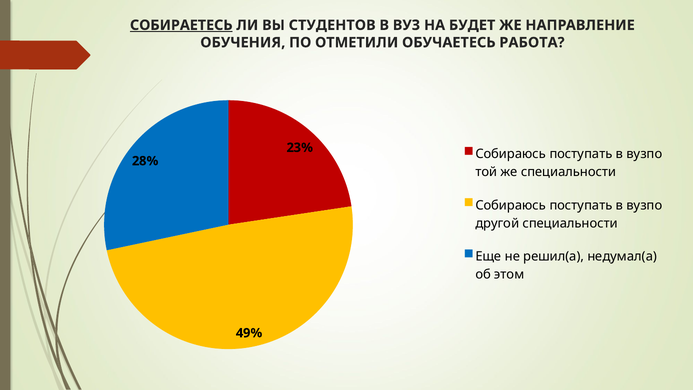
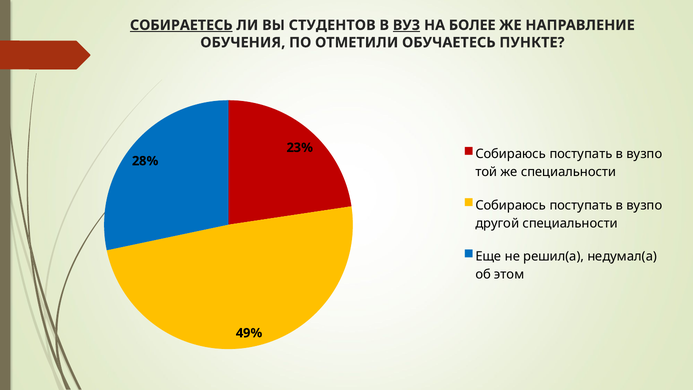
ВУЗ underline: none -> present (407, 25)
БУДЕТ: БУДЕТ -> БОЛЕЕ (472, 25)
РАБОТА: РАБОТА -> ПУНКТЕ (532, 43)
